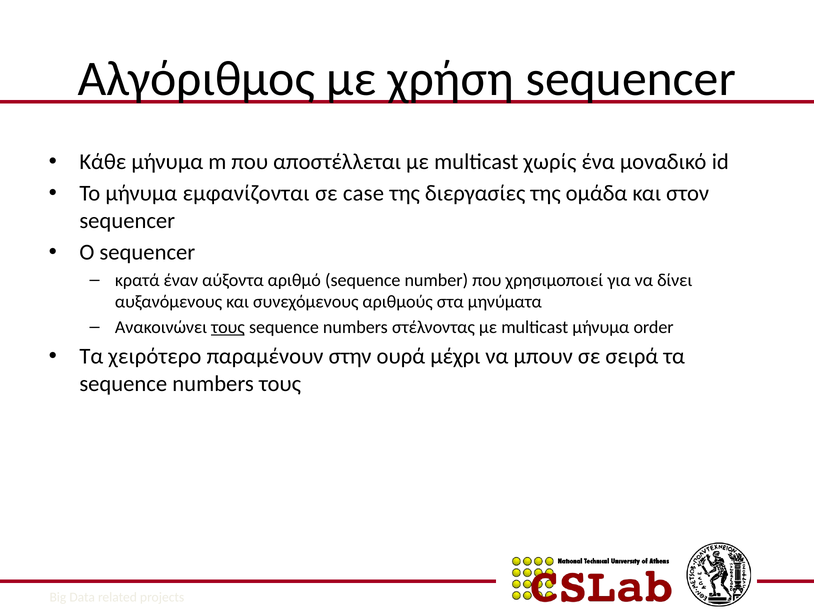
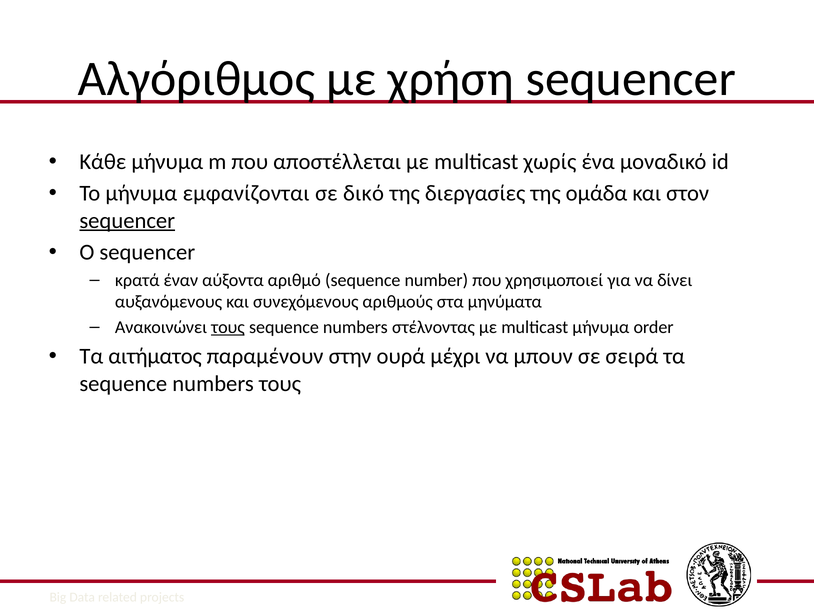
case: case -> δικό (363, 193)
sequencer underline: none -> present (127, 220)
χειρότερο: χειρότερο -> αιτήματος (155, 356)
